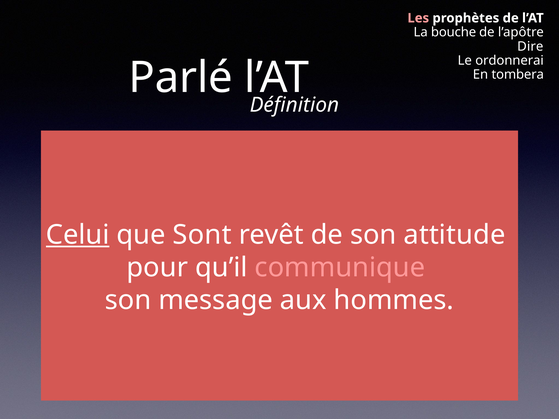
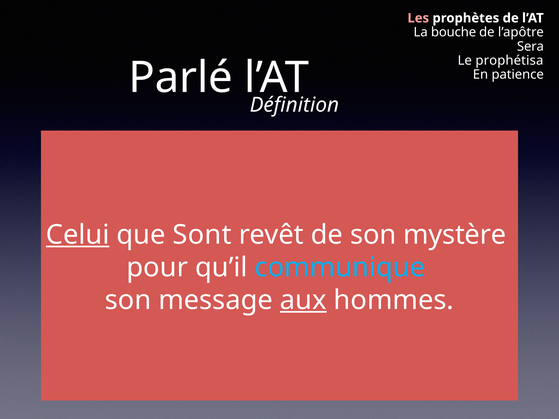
Dire: Dire -> Sera (530, 46)
ordonnerai: ordonnerai -> prophétisa (509, 61)
tombera: tombera -> patience (518, 75)
attitude: attitude -> mystère (455, 235)
communique colour: pink -> light blue (340, 268)
aux underline: none -> present (303, 300)
